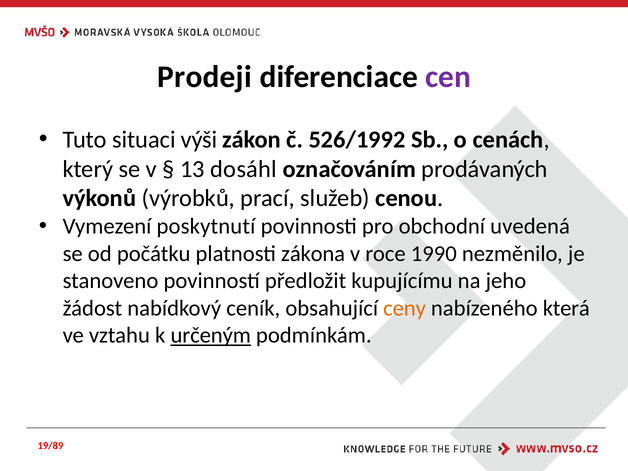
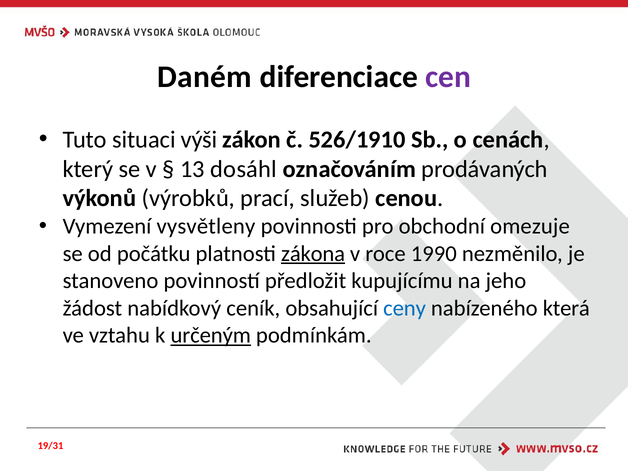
Prodeji: Prodeji -> Daném (205, 77)
526/1992: 526/1992 -> 526/1910 (357, 140)
poskytnutí: poskytnutí -> vysvětleny (206, 226)
uvedená: uvedená -> omezuje (530, 226)
zákona underline: none -> present (313, 254)
ceny colour: orange -> blue (405, 308)
19/89: 19/89 -> 19/31 (50, 446)
